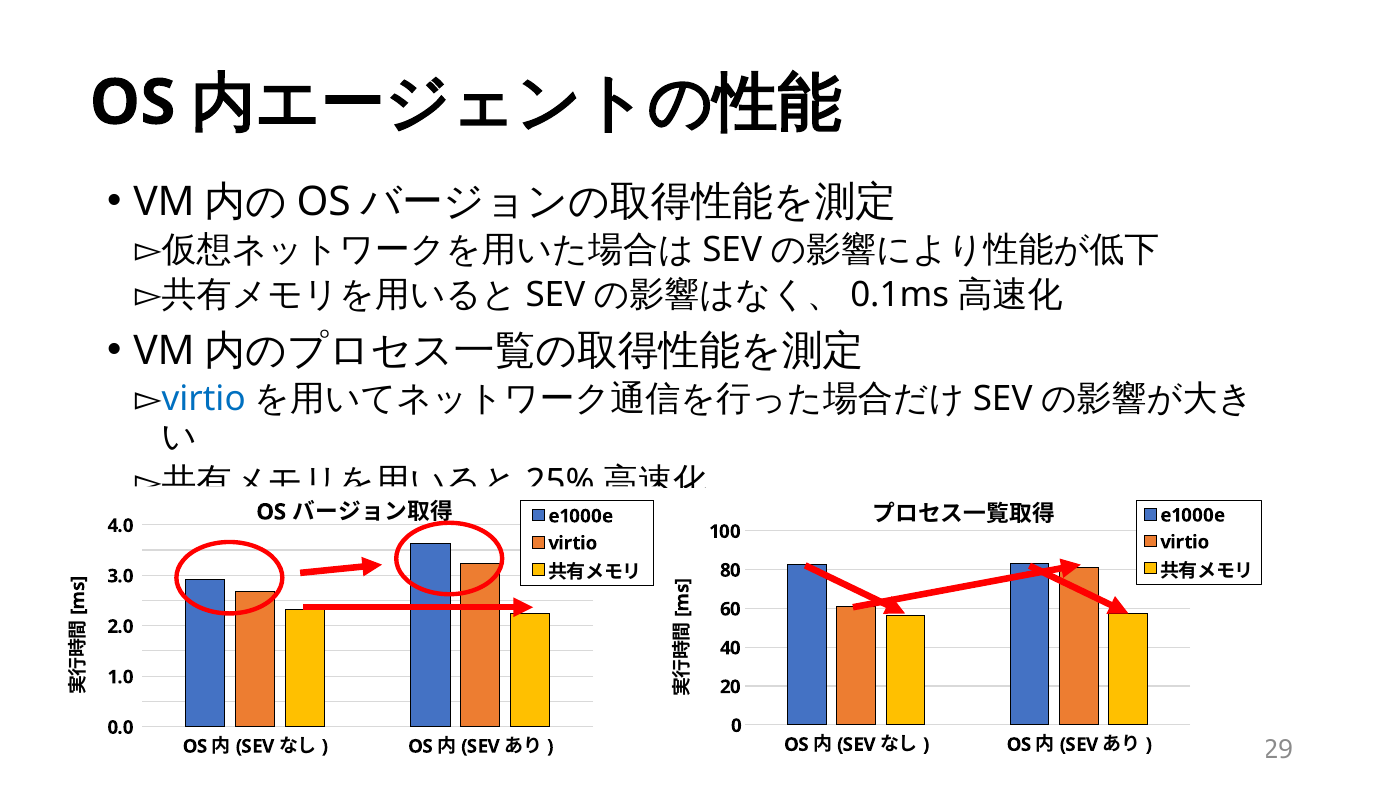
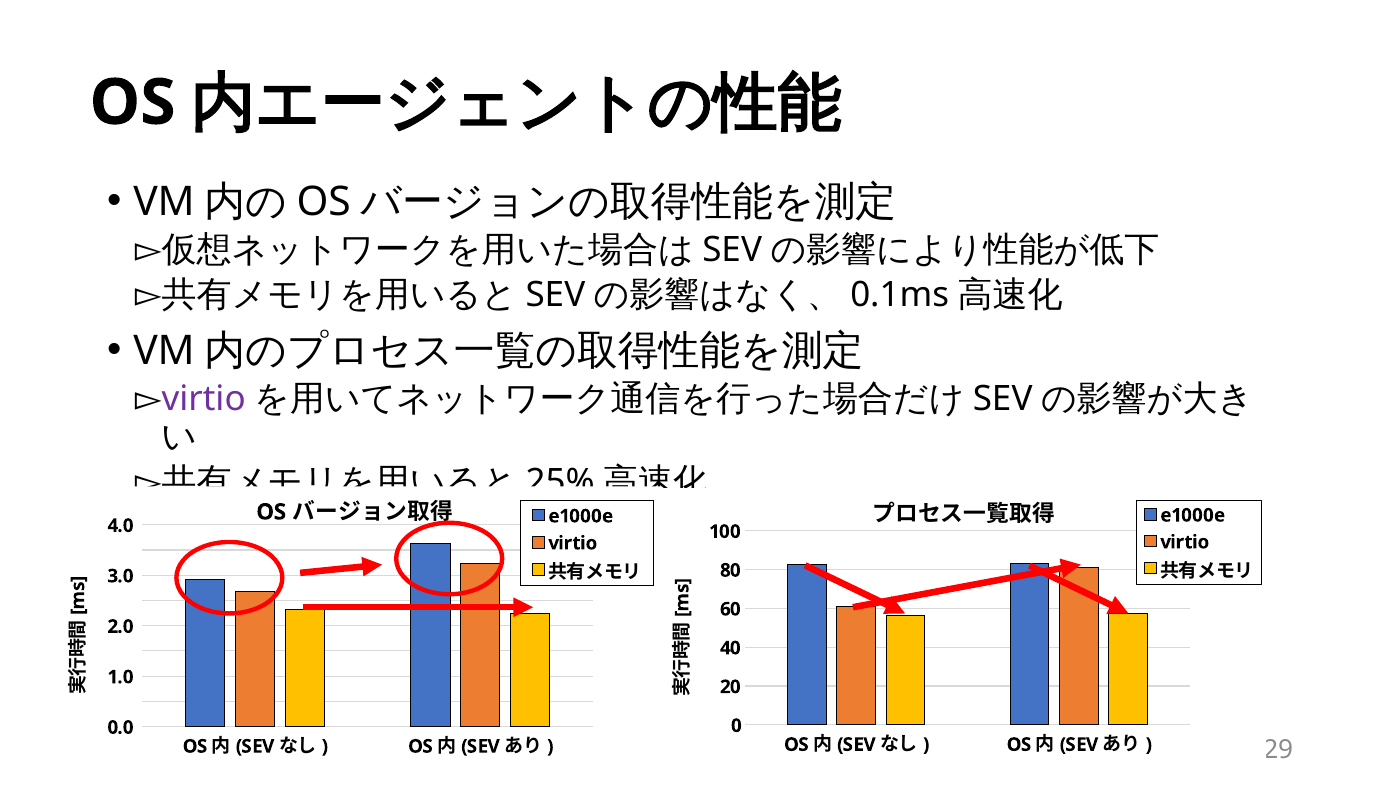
virtio colour: blue -> purple (204, 399)
